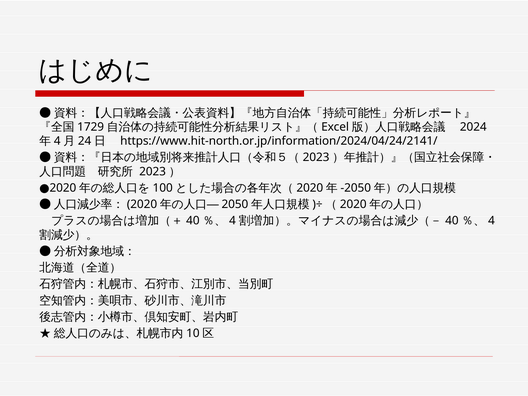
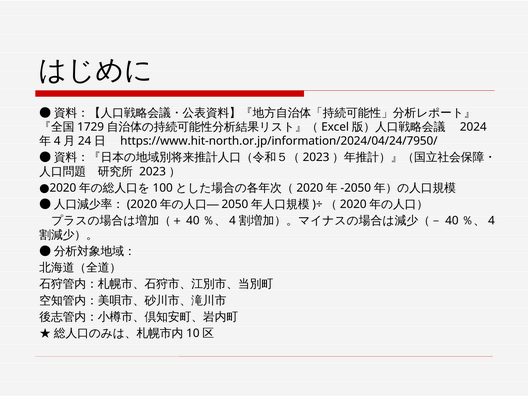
https://www.hit-north.or.jp/information/2024/04/24/2141/: https://www.hit-north.or.jp/information/2024/04/24/2141/ -> https://www.hit-north.or.jp/information/2024/04/24/7950/ (279, 141)
